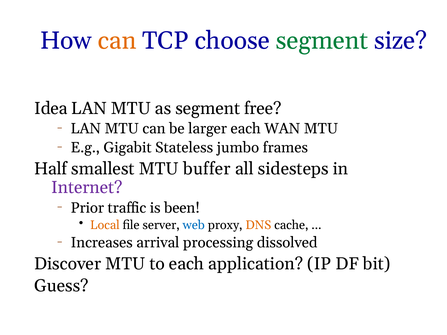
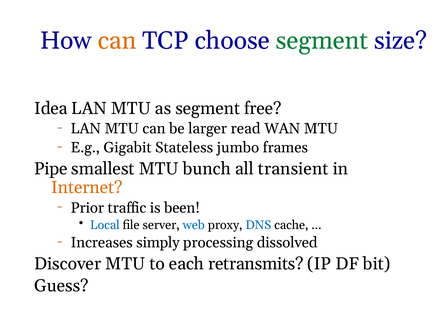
larger each: each -> read (246, 129)
Half: Half -> Pipe (51, 169)
buffer: buffer -> bunch (207, 169)
sidesteps: sidesteps -> transient (293, 169)
Internet colour: purple -> orange (87, 188)
Local colour: orange -> blue (105, 225)
DNS colour: orange -> blue (258, 225)
arrival: arrival -> simply (158, 243)
application: application -> retransmits (256, 264)
